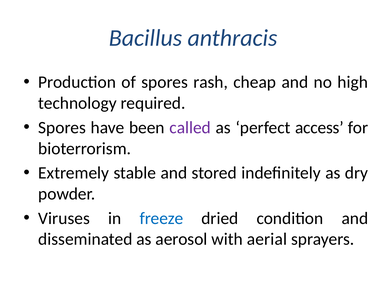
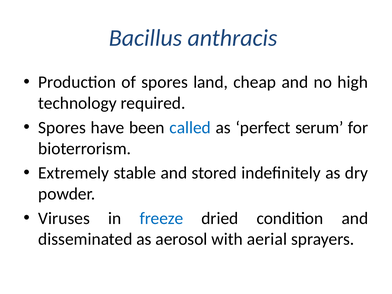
rash: rash -> land (211, 82)
called colour: purple -> blue (190, 128)
access: access -> serum (319, 128)
